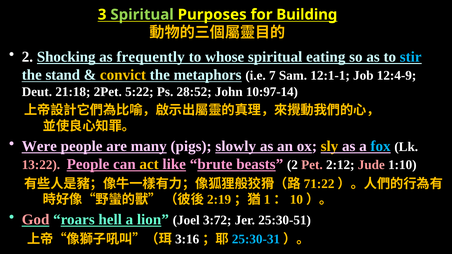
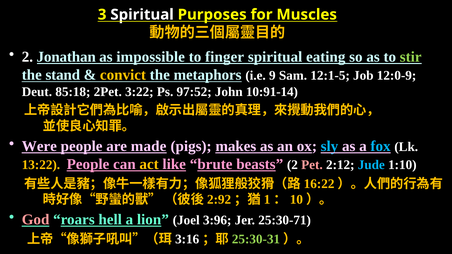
Spiritual colour: light green -> white (142, 15)
Building: Building -> Muscles (307, 15)
Shocking: Shocking -> Jonathan (66, 57)
frequently: frequently -> impossible (151, 57)
whose: whose -> finger (225, 57)
stir colour: light blue -> light green (411, 57)
7: 7 -> 9 (272, 76)
12:1-1: 12:1-1 -> 12:1-5 (330, 76)
12:4-9: 12:4-9 -> 12:0-9 (397, 76)
21:18: 21:18 -> 85:18 (73, 92)
5:22: 5:22 -> 3:22 (139, 92)
28:52: 28:52 -> 97:52 (194, 92)
10:97-14: 10:97-14 -> 10:91-14 (272, 92)
many: many -> made (149, 146)
slowly: slowly -> makes (236, 146)
sly colour: yellow -> light blue (329, 146)
13:22 colour: pink -> yellow (41, 165)
Jude colour: pink -> light blue (371, 165)
71:22: 71:22 -> 16:22 (319, 184)
2:19: 2:19 -> 2:92 (219, 200)
3:72: 3:72 -> 3:96 (217, 220)
25:30-51: 25:30-51 -> 25:30-71 (285, 220)
25:30-31 colour: light blue -> light green (256, 239)
